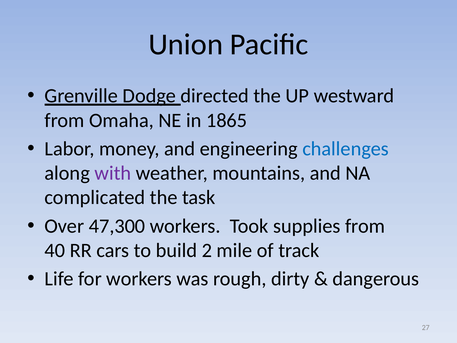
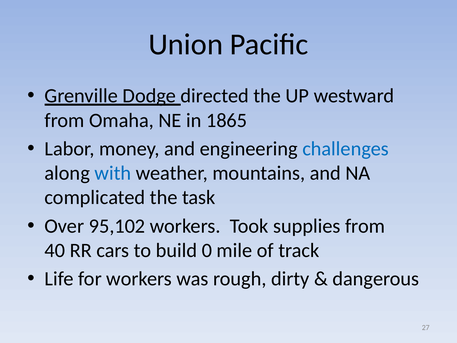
with colour: purple -> blue (113, 173)
47,300: 47,300 -> 95,102 (117, 226)
2: 2 -> 0 (207, 250)
